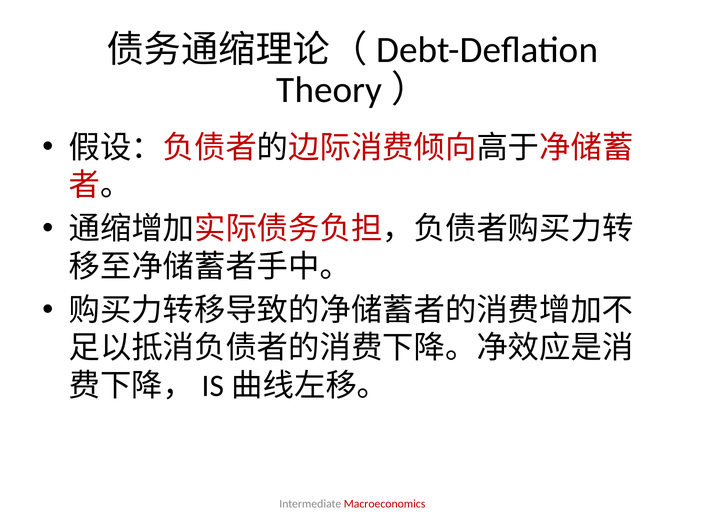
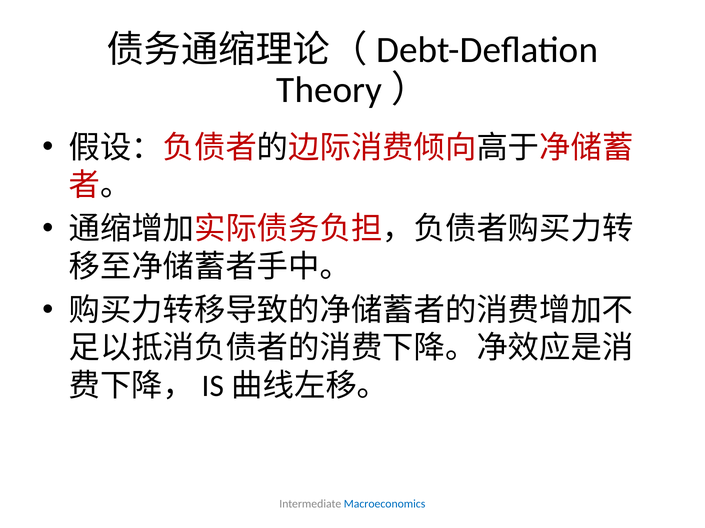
Macroeconomics colour: red -> blue (385, 505)
